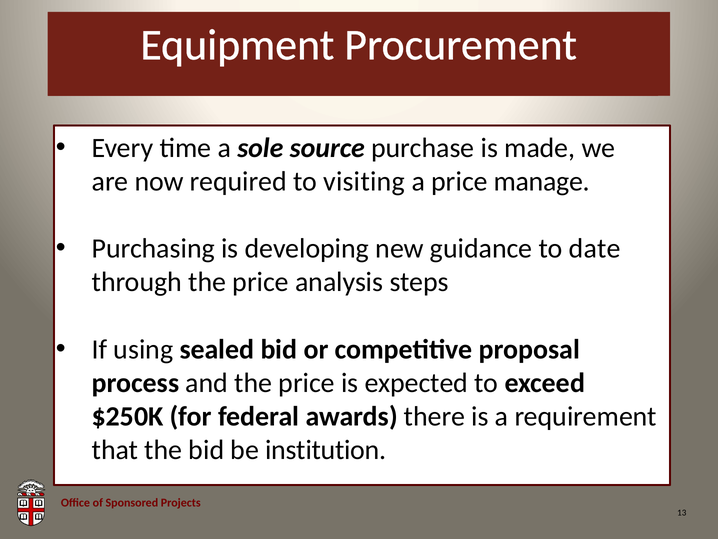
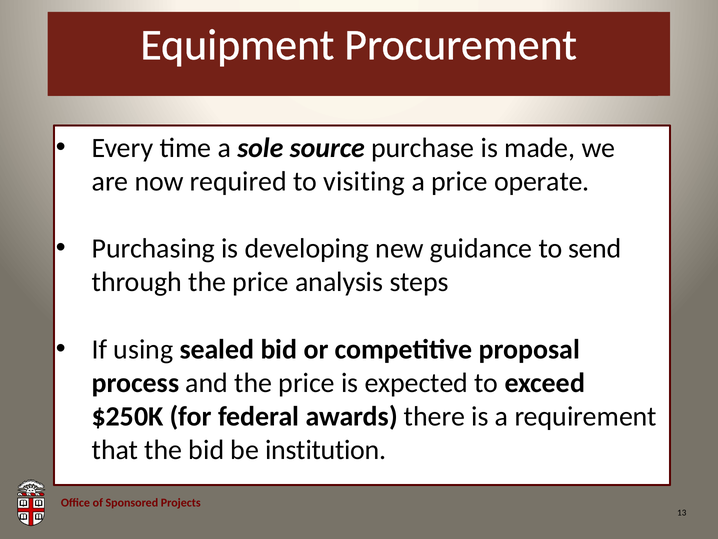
manage: manage -> operate (542, 181)
date: date -> send (595, 248)
